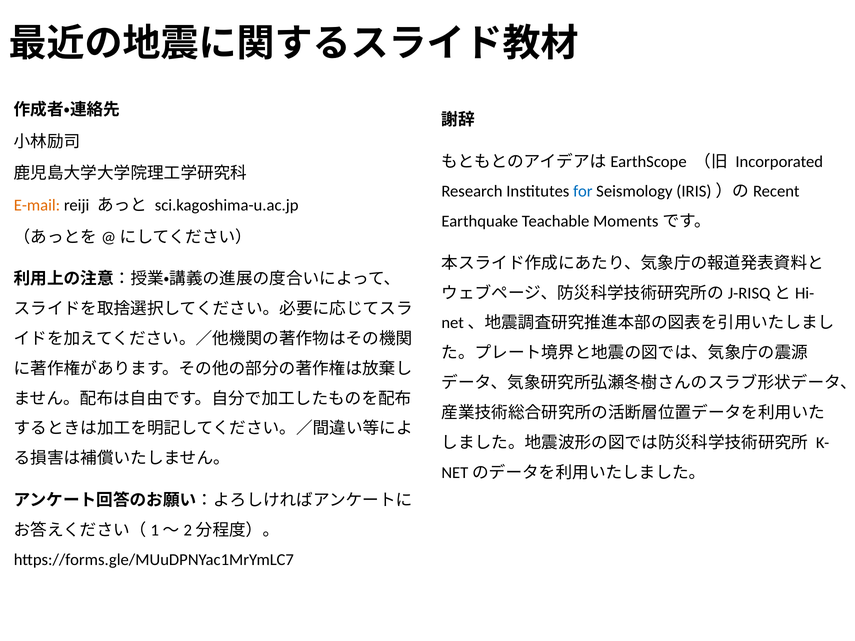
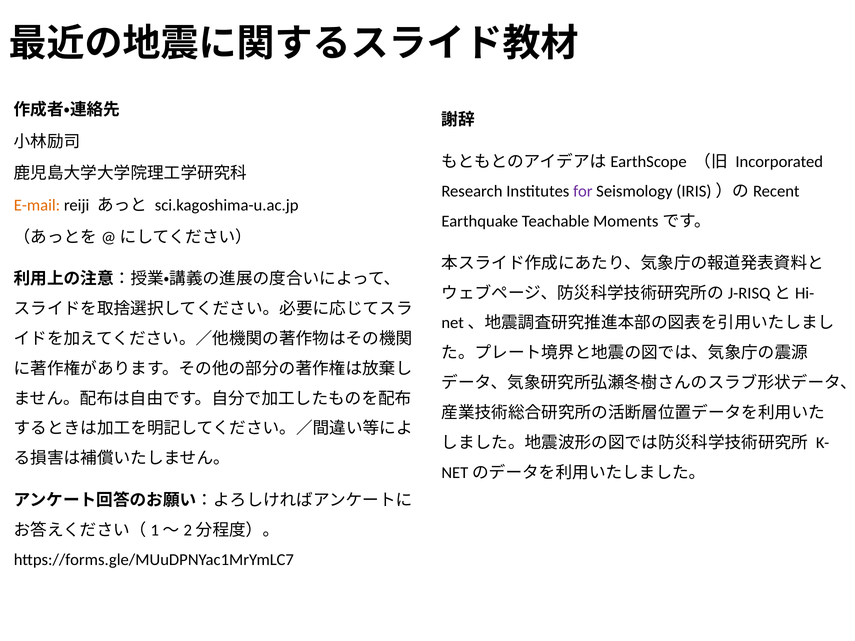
for colour: blue -> purple (583, 192)
